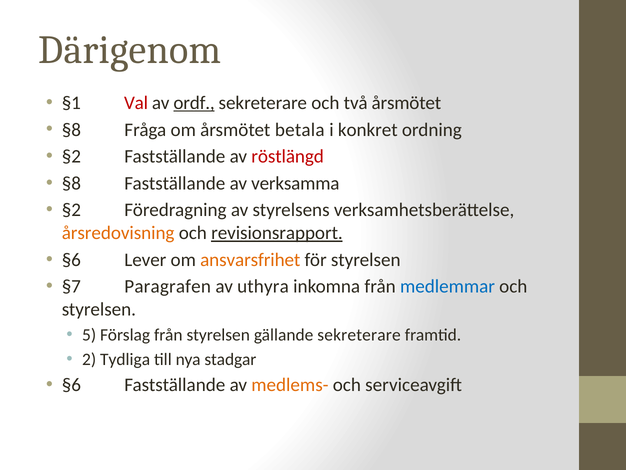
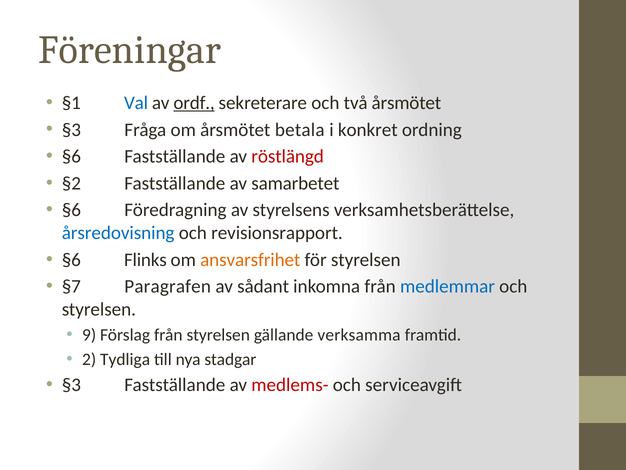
Därigenom: Därigenom -> Föreningar (130, 50)
Val colour: red -> blue (136, 103)
§8: §8 -> §3 (71, 130)
§2: §2 -> §6 (71, 156)
§8: §8 -> §2 (71, 183)
verksamma: verksamma -> samarbetet (295, 183)
§2: §2 -> §6 (71, 210)
årsredovisning colour: orange -> blue (118, 233)
revisionsrapport underline: present -> none (277, 233)
Lever: Lever -> Flinks (145, 260)
uthyra: uthyra -> sådant (263, 286)
5: 5 -> 9 (89, 335)
gällande sekreterare: sekreterare -> verksamma (359, 335)
§6: §6 -> §3 (71, 385)
medlems- colour: orange -> red (290, 385)
